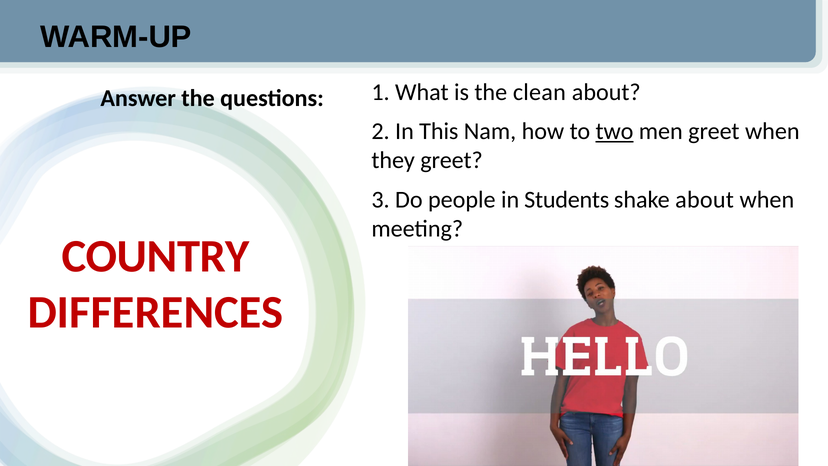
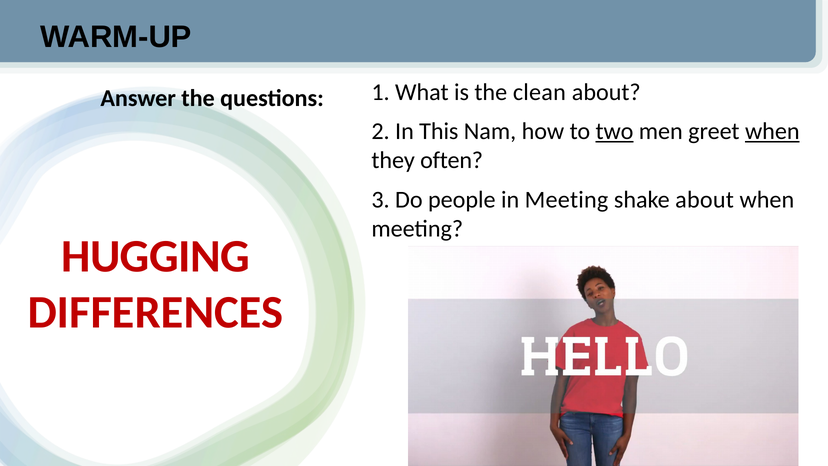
when underline: none -> present (772, 131)
they greet: greet -> often (452, 160)
in Students: Students -> Meeting (567, 200)
COUNTRY: COUNTRY -> HUGGING (156, 256)
